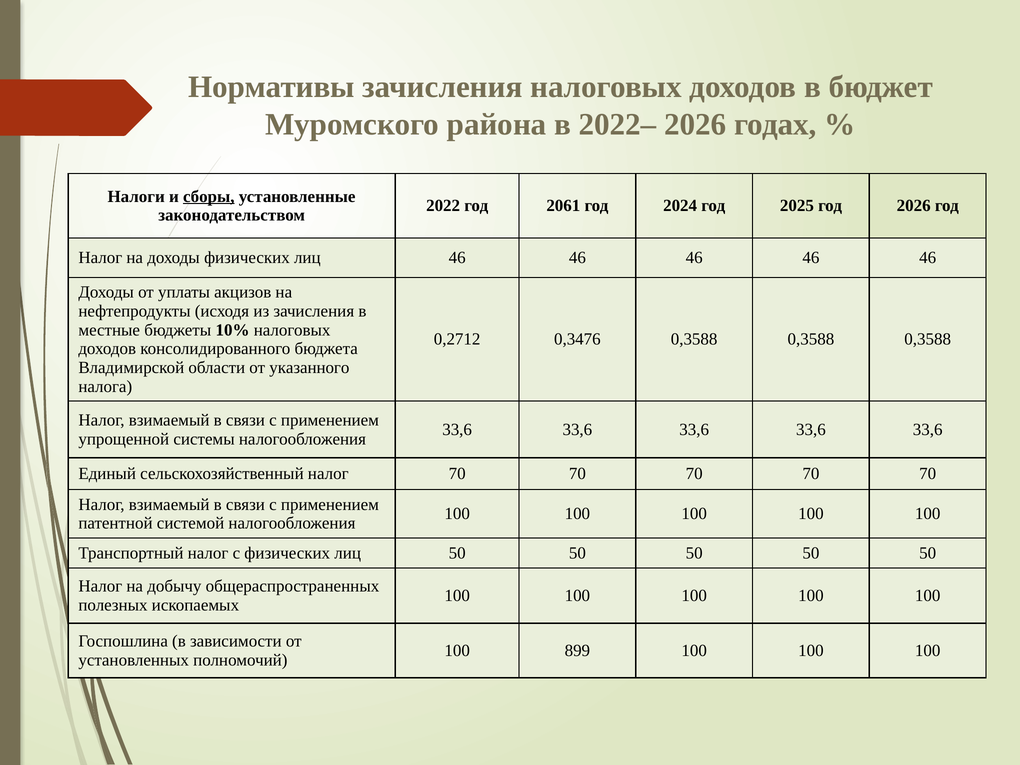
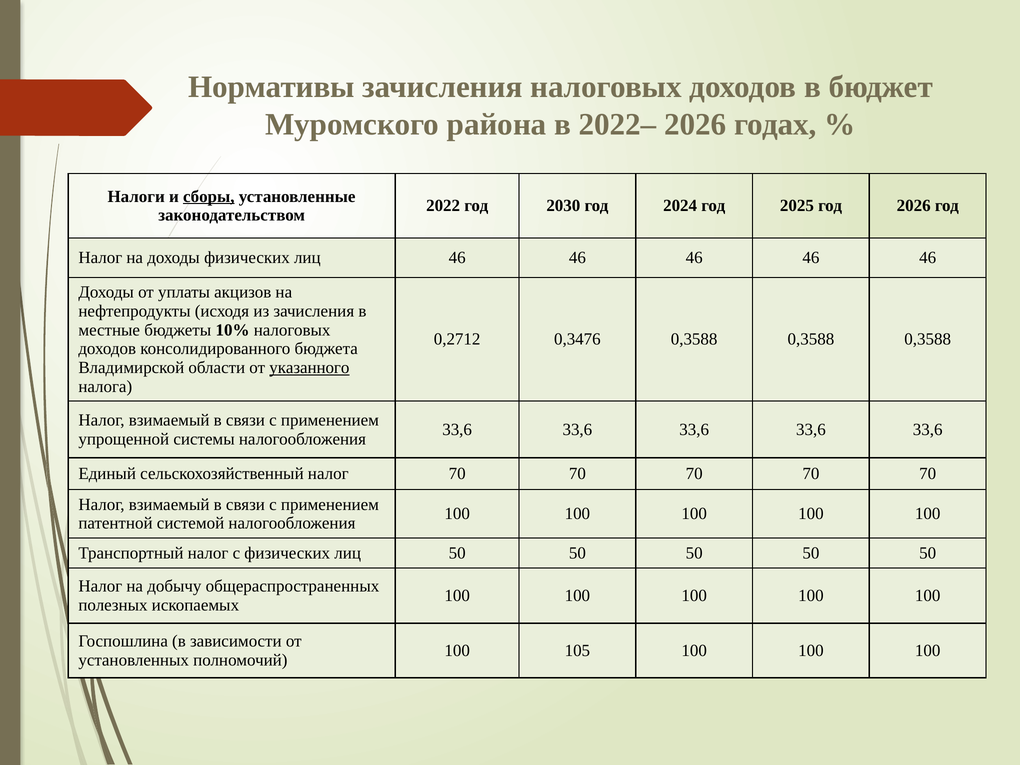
2061: 2061 -> 2030 (563, 206)
указанного underline: none -> present (309, 368)
899: 899 -> 105 (577, 651)
